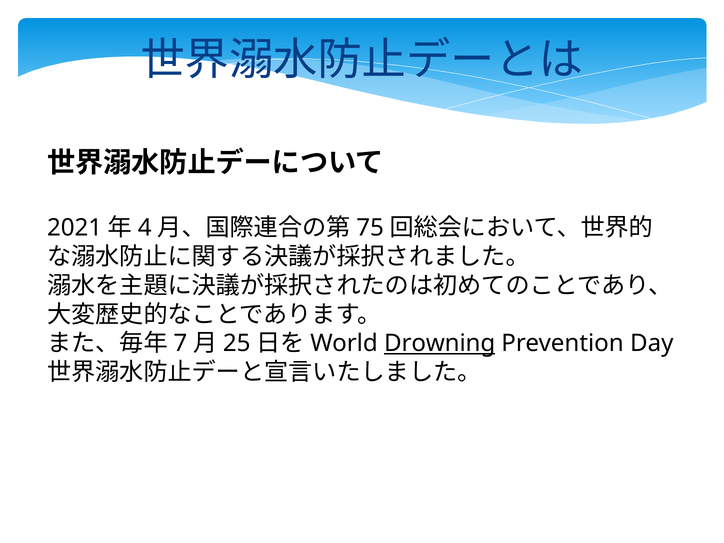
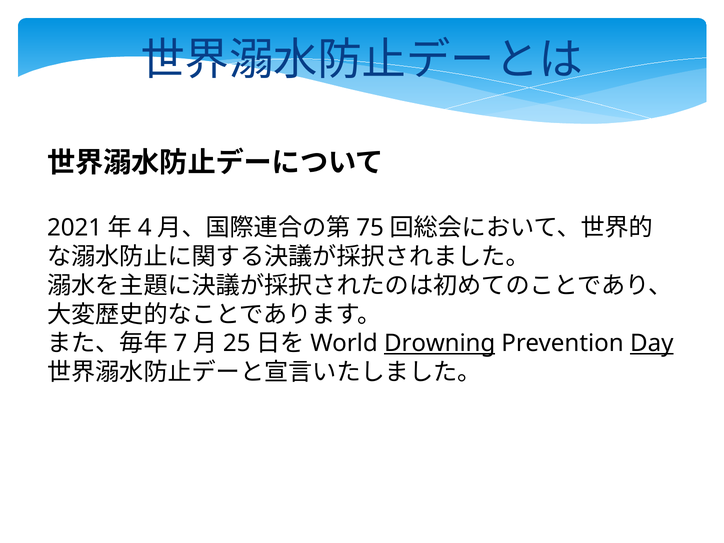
Day underline: none -> present (652, 344)
